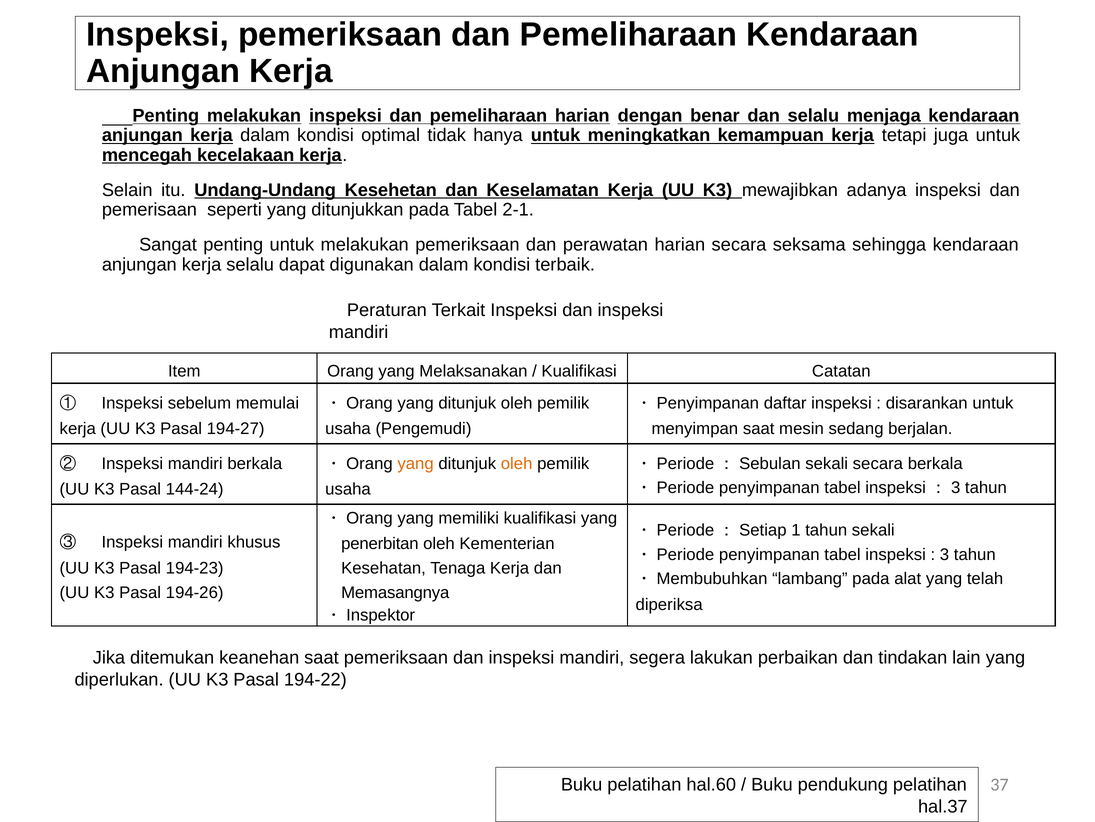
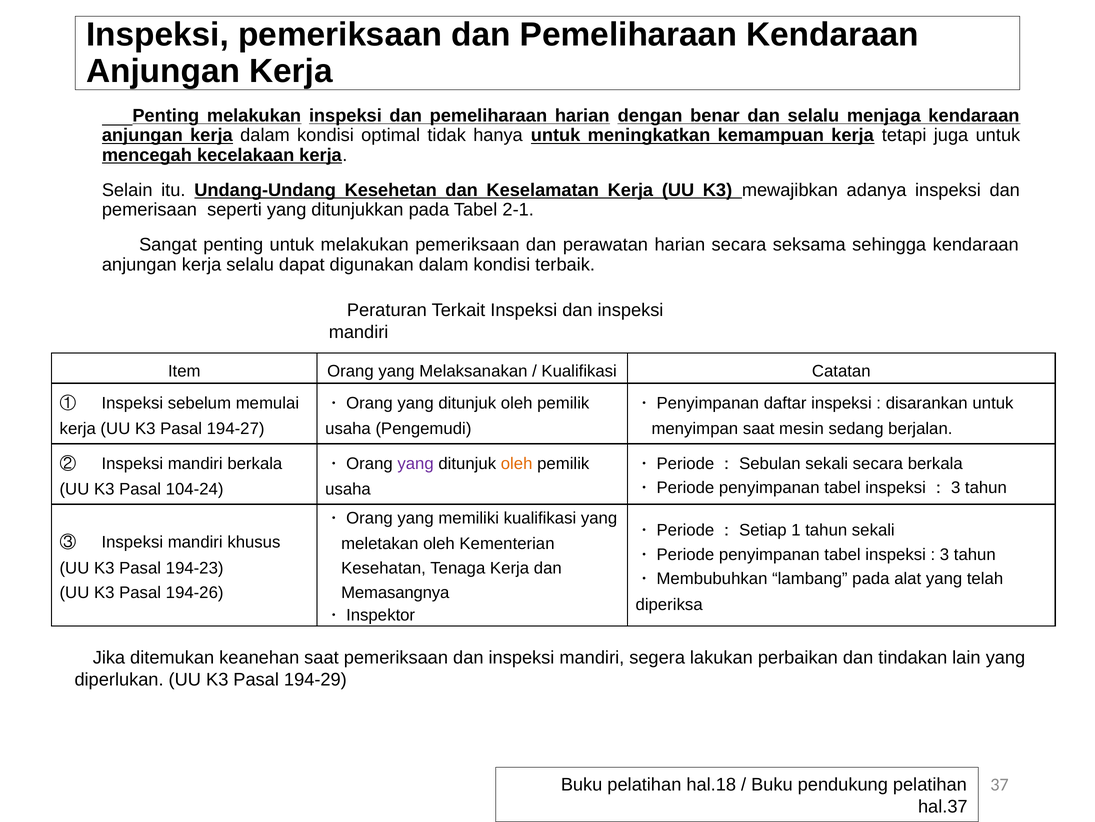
yang colour: orange -> purple (416, 463)
144-24: 144-24 -> 104-24 (195, 489)
penerbitan: penerbitan -> meletakan (380, 543)
194-22: 194-22 -> 194-29 (315, 679)
hal.60: hal.60 -> hal.18 (711, 784)
